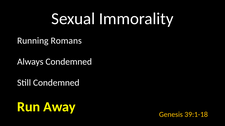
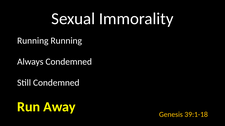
Running Romans: Romans -> Running (66, 41)
